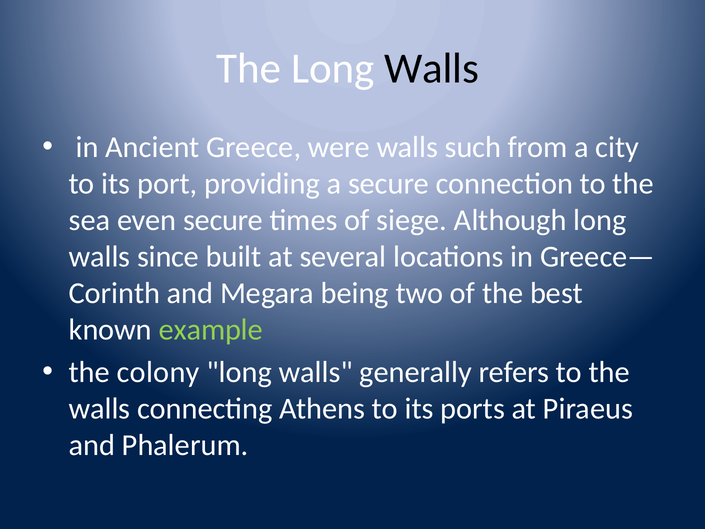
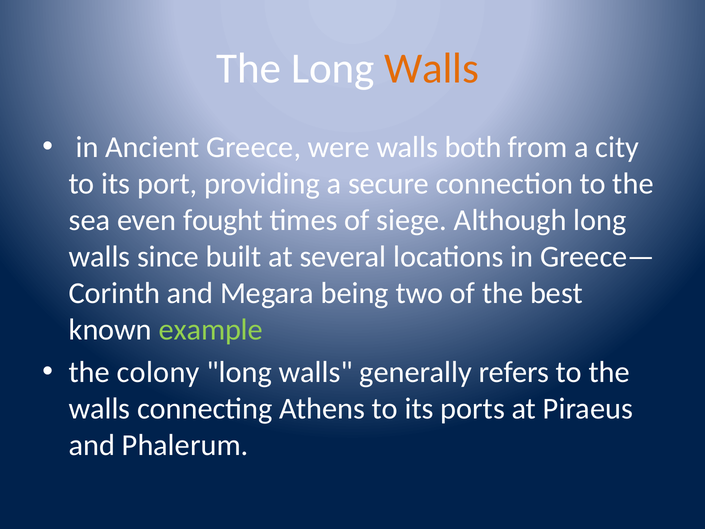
Walls colour: black -> orange (432, 68)
such: such -> both (473, 147)
even secure: secure -> fought (223, 220)
